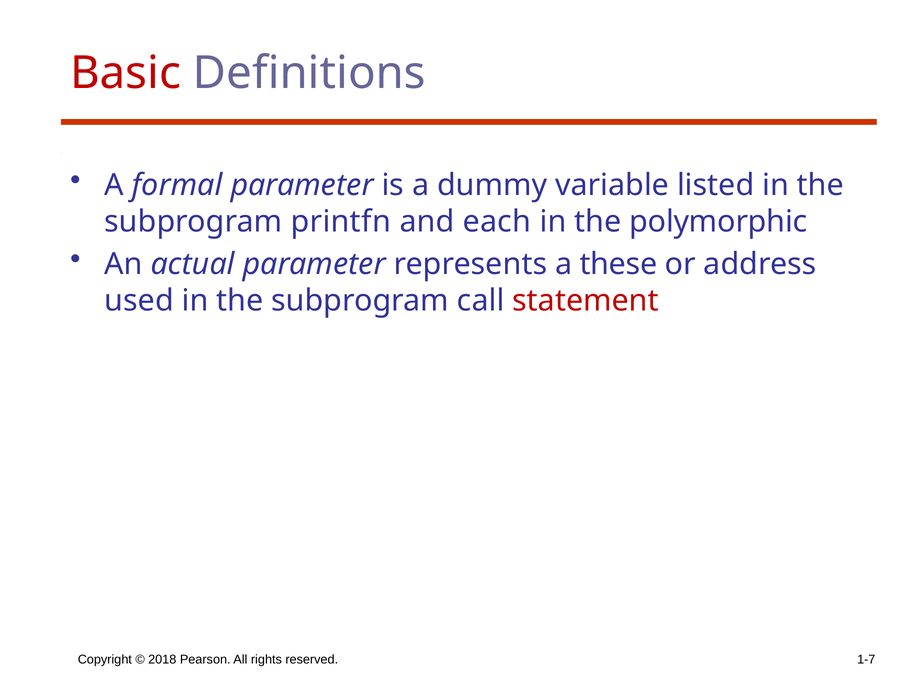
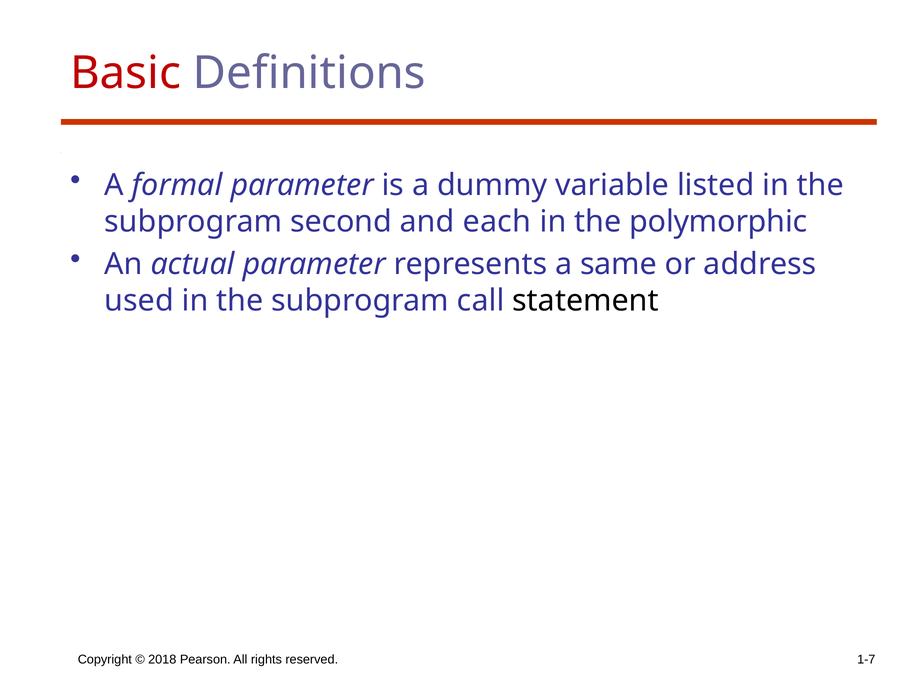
printfn: printfn -> second (341, 222)
these: these -> same (618, 264)
statement colour: red -> black (586, 301)
